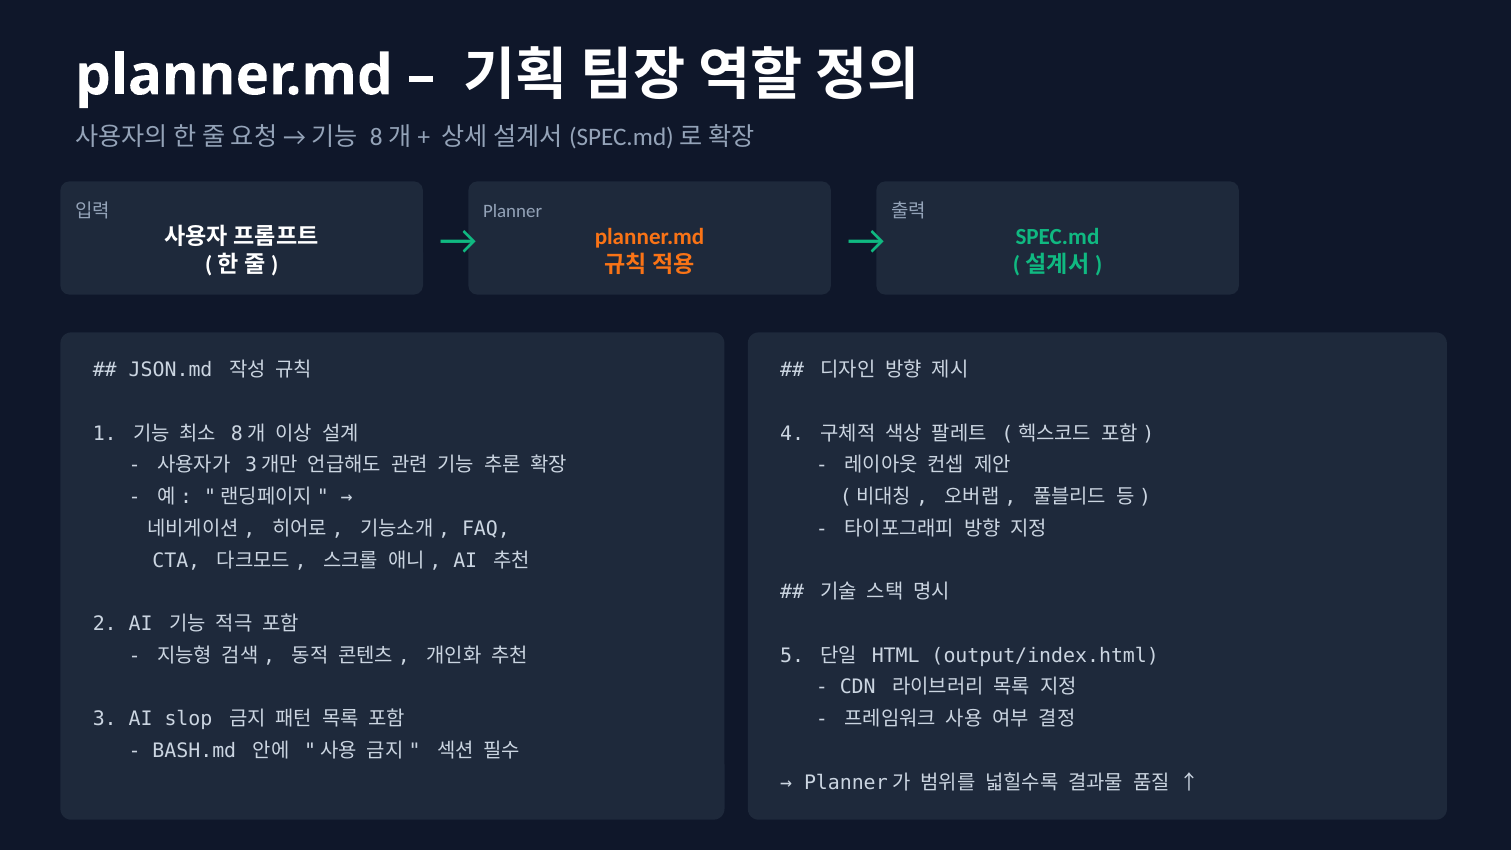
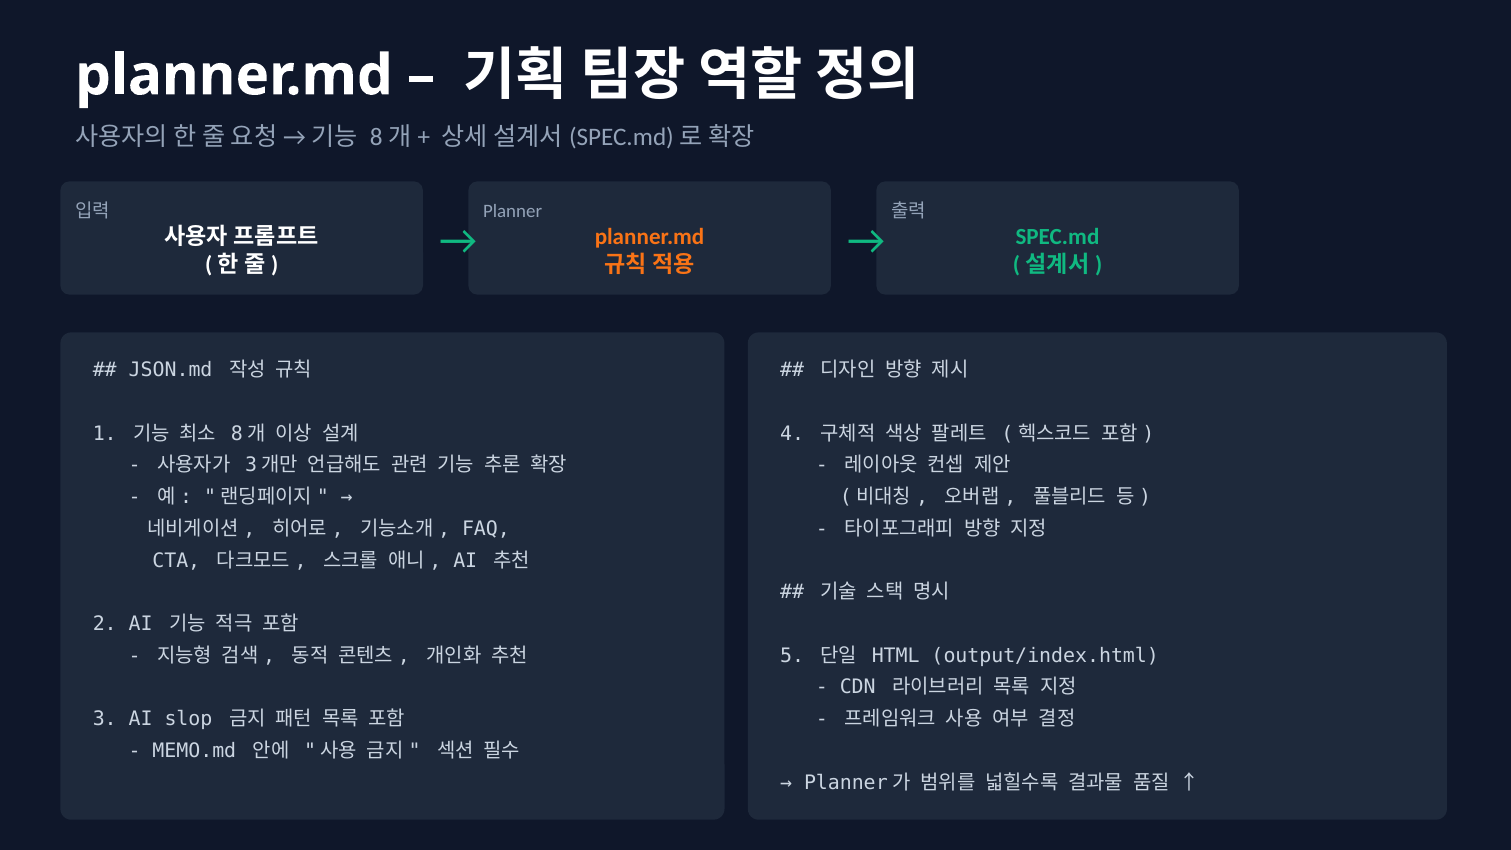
BASH.md: BASH.md -> MEMO.md (194, 751)
